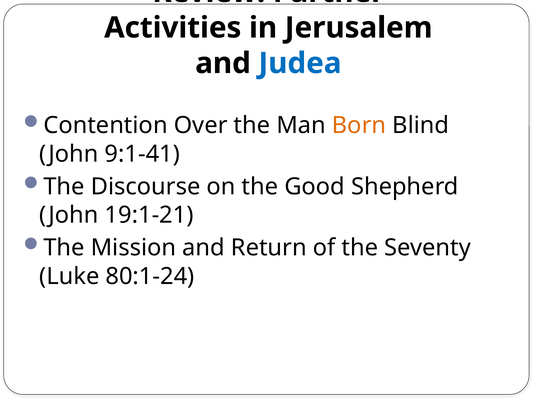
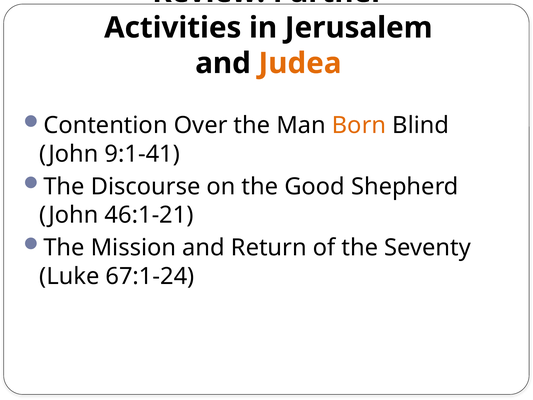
Judea colour: blue -> orange (300, 63)
19:1-21: 19:1-21 -> 46:1-21 (149, 215)
80:1-24: 80:1-24 -> 67:1-24 (150, 276)
